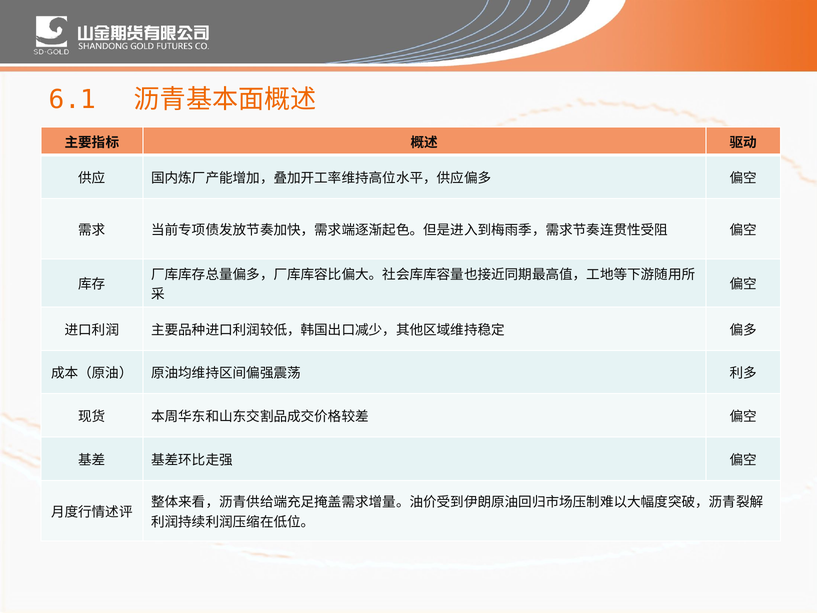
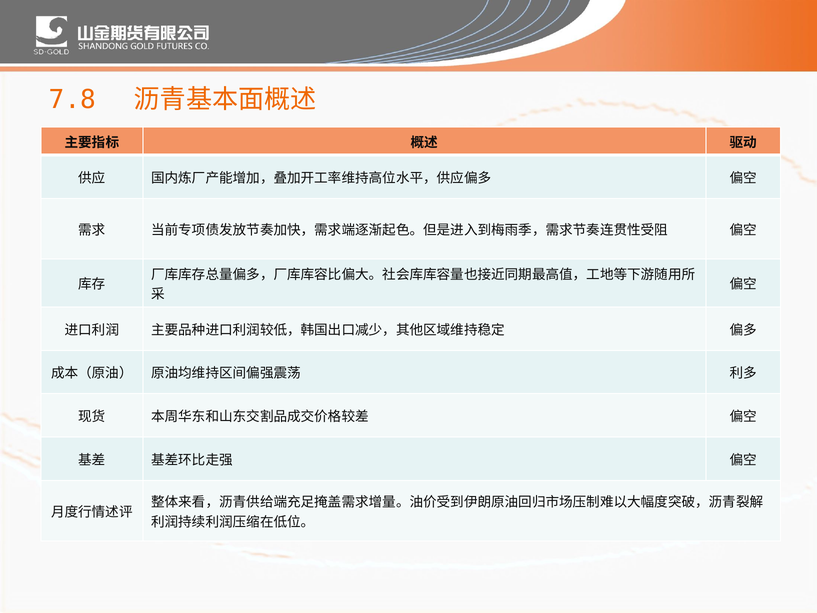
6.1: 6.1 -> 7.8 (73, 99)
